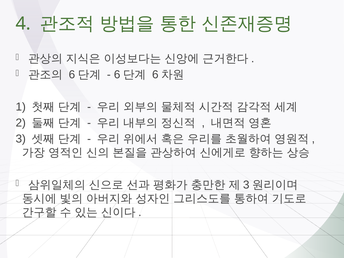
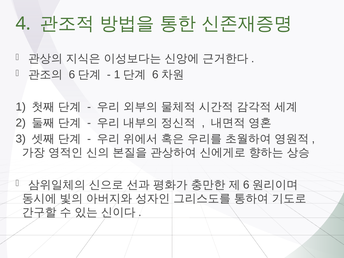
6: 6 -> 1 (117, 75)
3: 3 -> 6 (246, 185)
